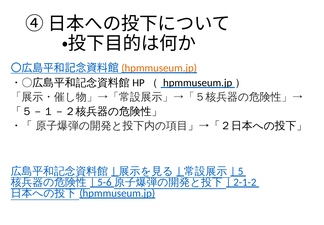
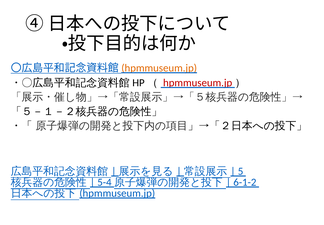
hpmmuseum.jp colour: black -> red (198, 83)
5-6: 5-6 -> 5-4 (104, 182)
2-1-2: 2-1-2 -> 6-1-2 (245, 182)
